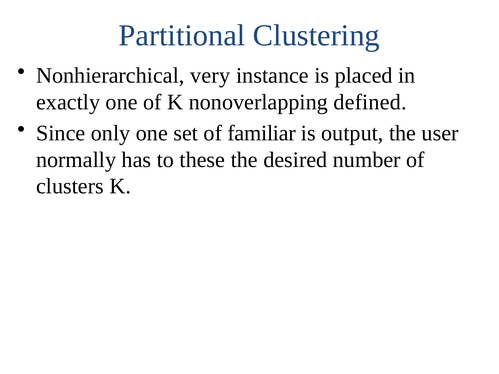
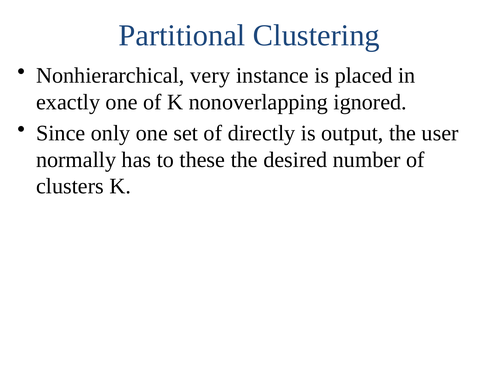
defined: defined -> ignored (370, 102)
familiar: familiar -> directly (262, 133)
